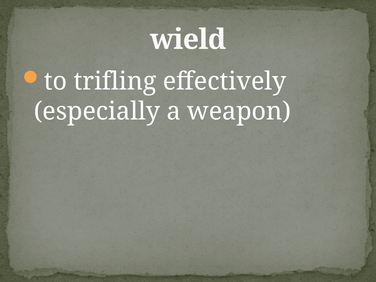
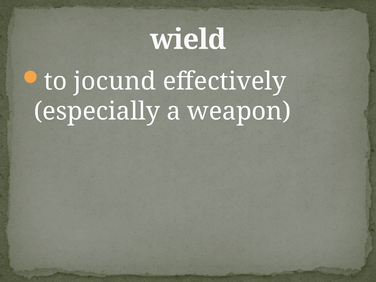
trifling: trifling -> jocund (115, 81)
